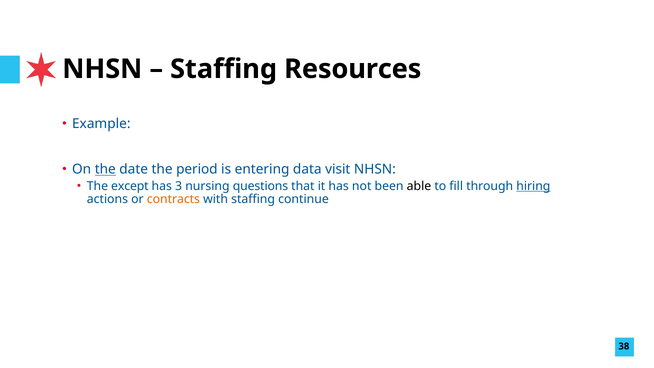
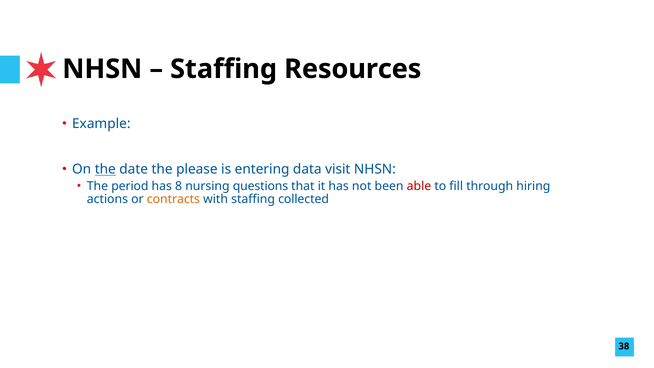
period: period -> please (197, 169)
except: except -> period (130, 186)
3: 3 -> 8 (179, 186)
able colour: black -> red (419, 186)
hiring underline: present -> none (533, 186)
continue: continue -> collected (304, 199)
